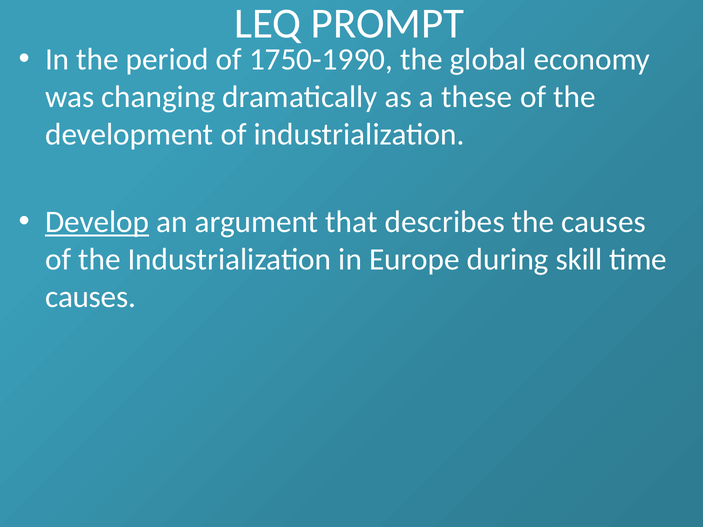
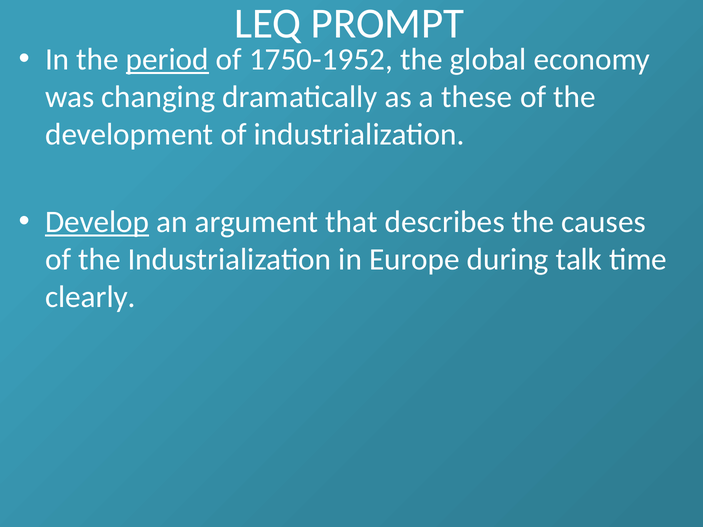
period underline: none -> present (167, 60)
1750-1990: 1750-1990 -> 1750-1952 (321, 60)
skill: skill -> talk (579, 260)
causes: causes -> clearly (90, 297)
